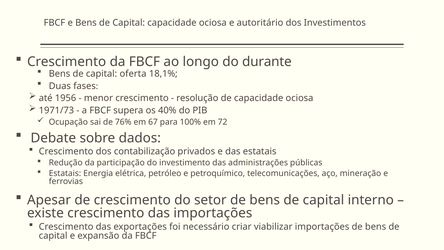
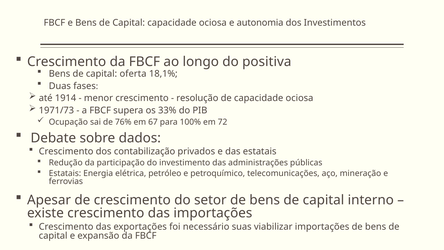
autoritário: autoritário -> autonomia (260, 23)
durante: durante -> positiva (267, 62)
1956: 1956 -> 1914 (66, 98)
40%: 40% -> 33% (167, 110)
criar: criar -> suas (242, 227)
